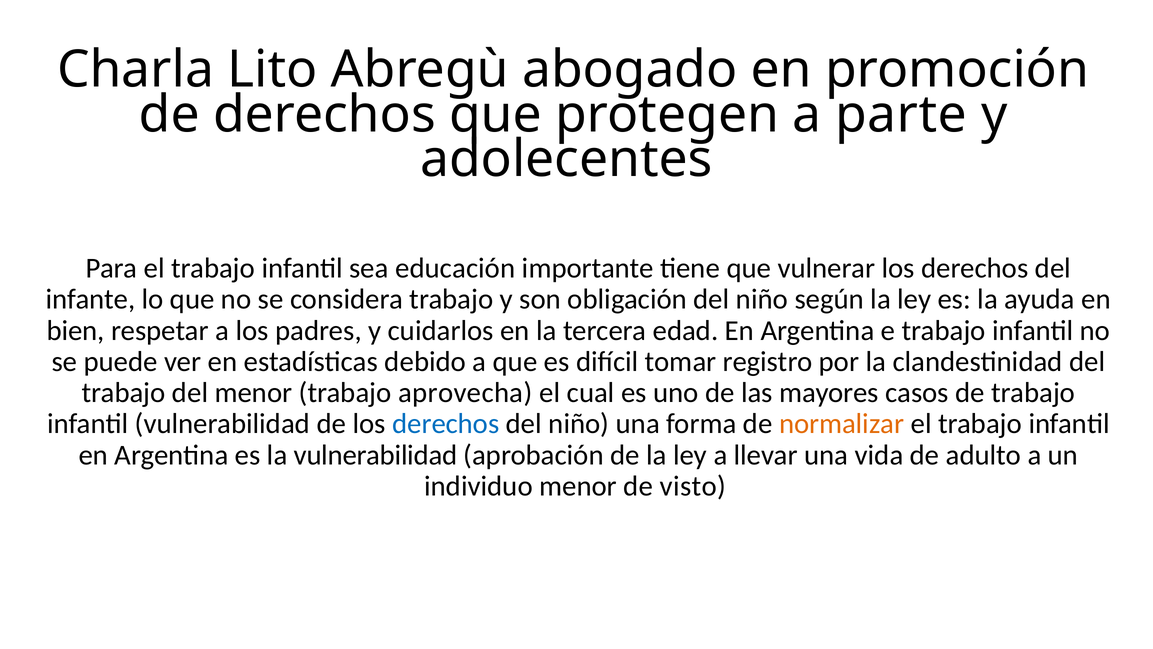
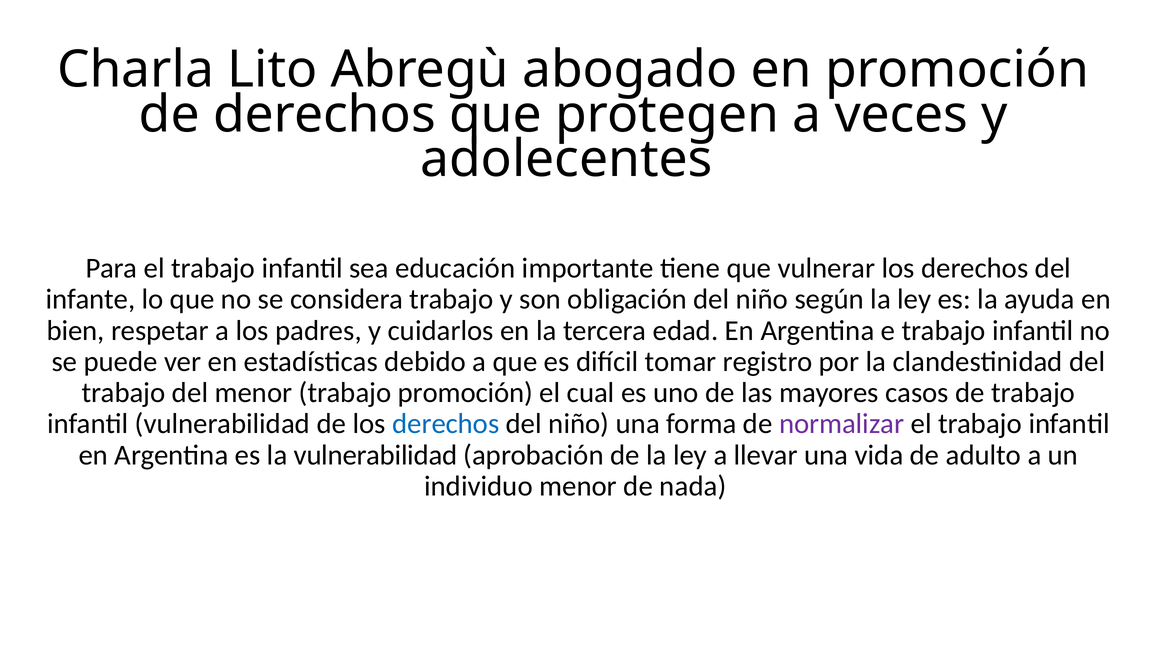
parte: parte -> veces (901, 114)
trabajo aprovecha: aprovecha -> promoción (465, 392)
normalizar colour: orange -> purple (842, 424)
visto: visto -> nada (693, 486)
